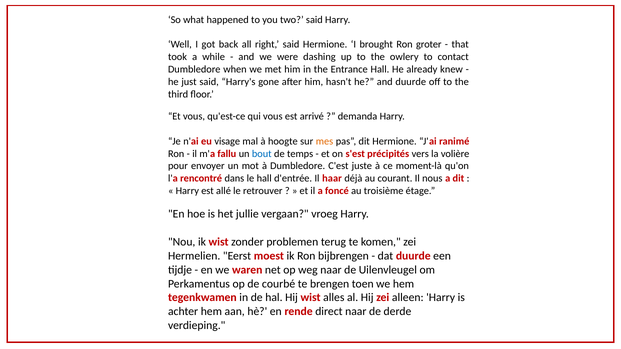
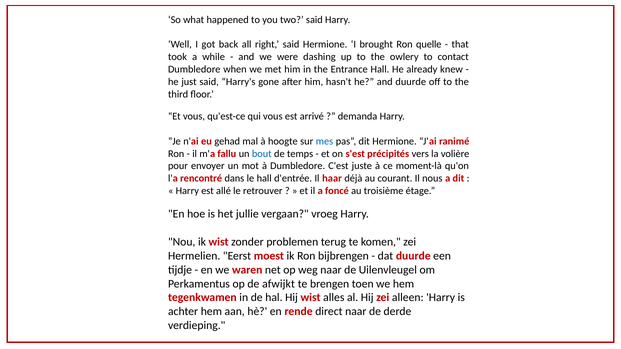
groter: groter -> quelle (429, 45)
visage: visage -> gehad (227, 141)
mes colour: orange -> blue (325, 141)
courbé: courbé -> afwijkt (279, 284)
